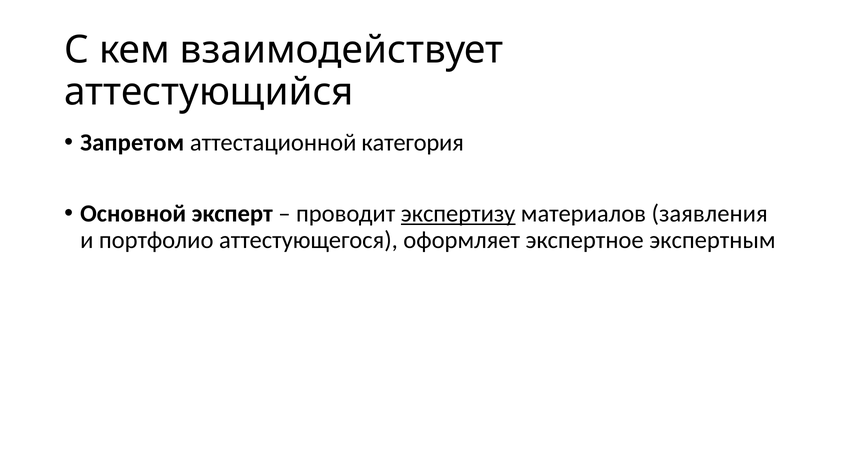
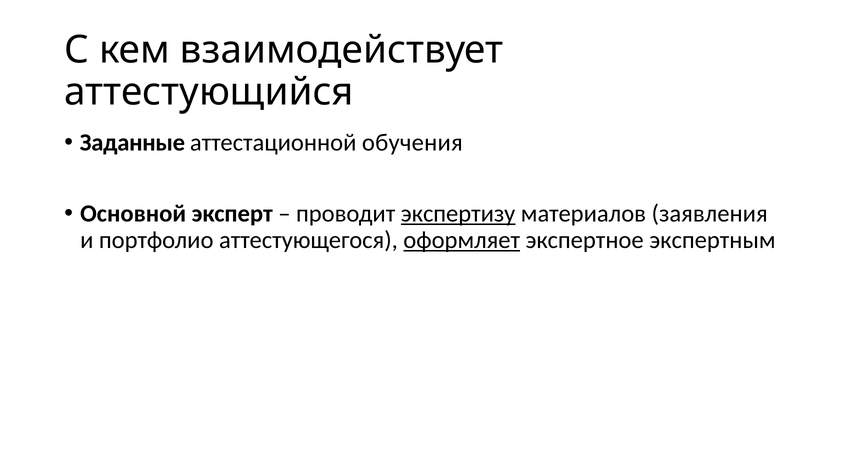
Запретом: Запретом -> Заданные (132, 143)
категория: категория -> обучения (412, 143)
оформляет underline: none -> present (462, 240)
